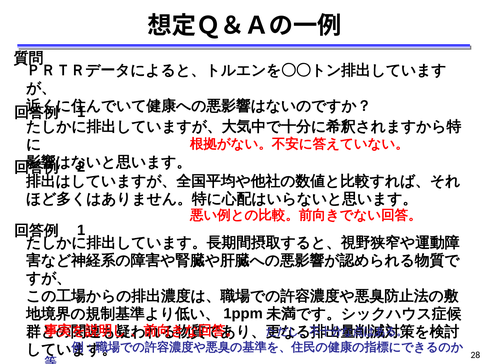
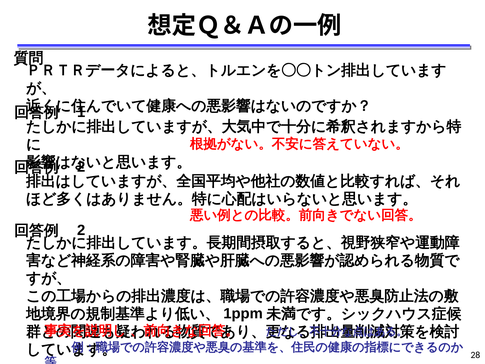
1: 1 -> 2 (81, 230)
